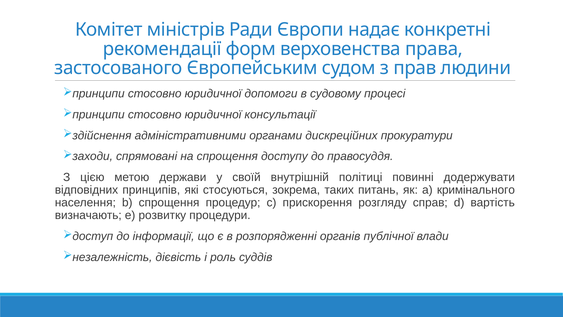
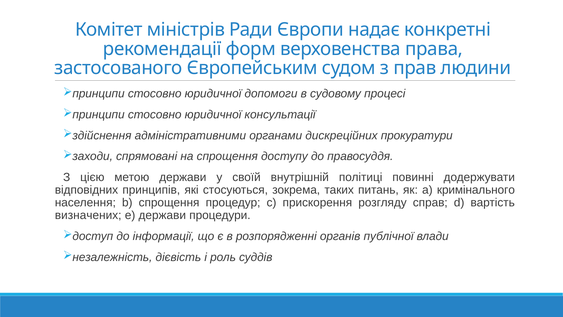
визначають: визначають -> визначених (88, 215)
e розвитку: розвитку -> держави (162, 215)
